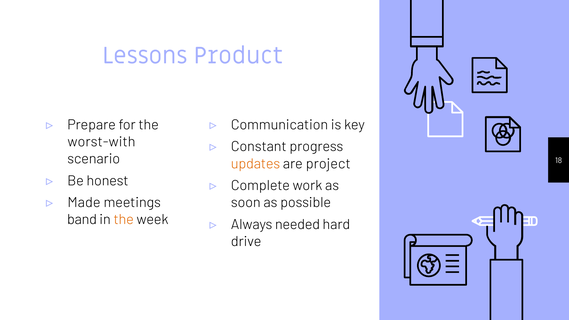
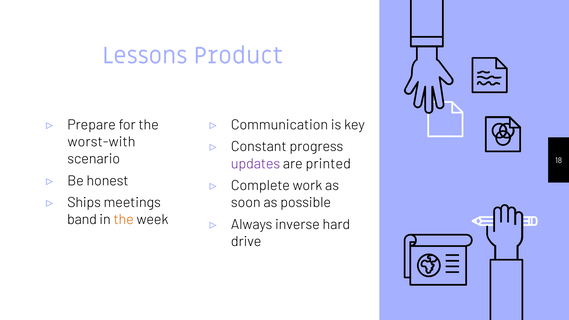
updates colour: orange -> purple (256, 164)
project: project -> printed (328, 164)
Made: Made -> Ships (84, 203)
needed: needed -> inverse (297, 224)
